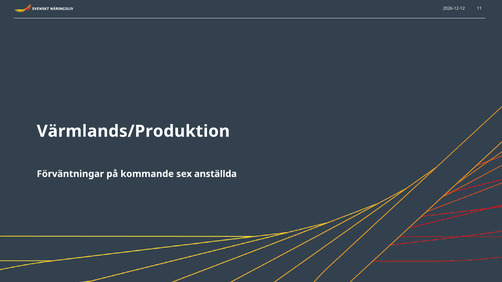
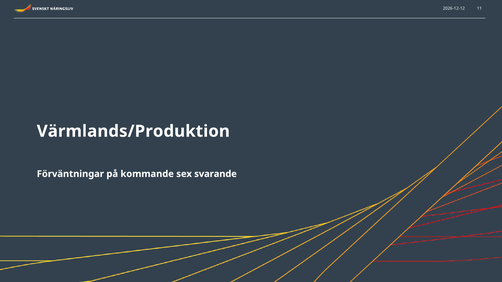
anställda: anställda -> svarande (216, 174)
